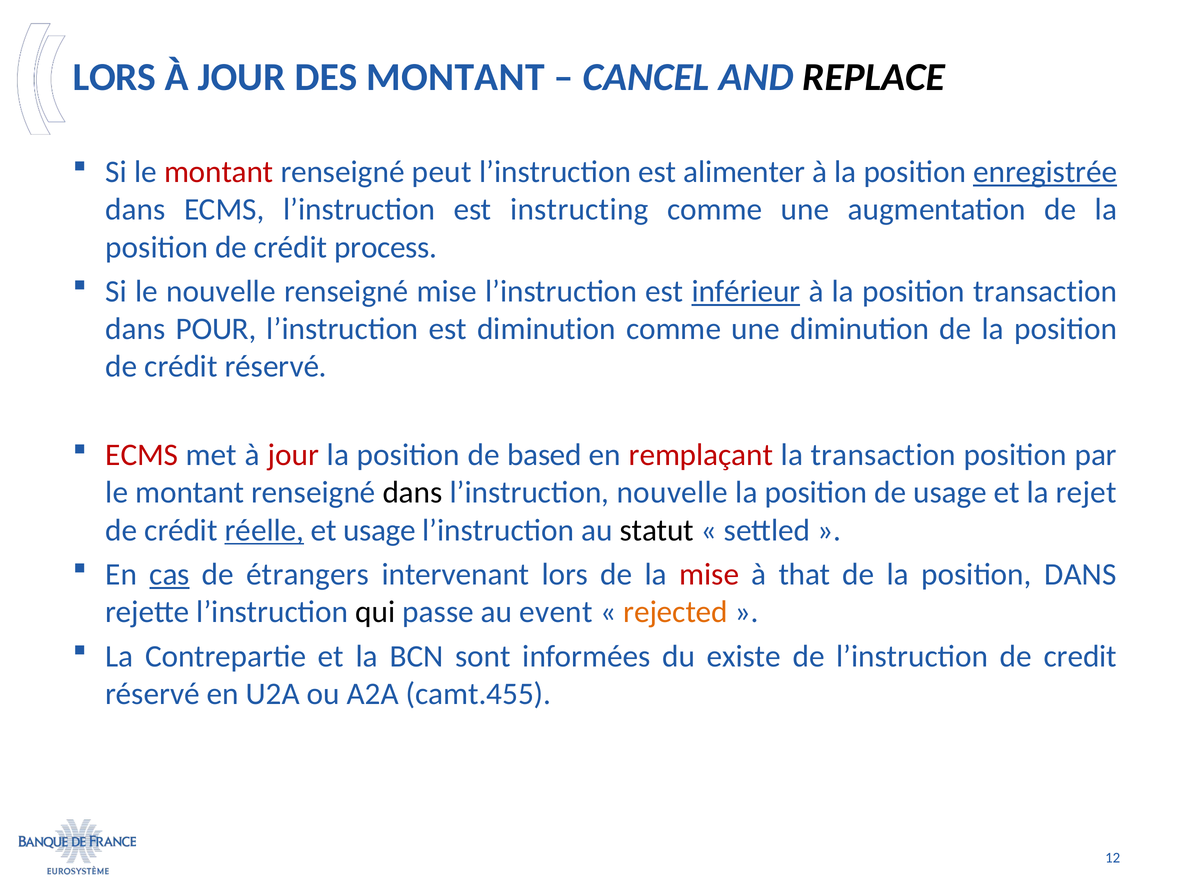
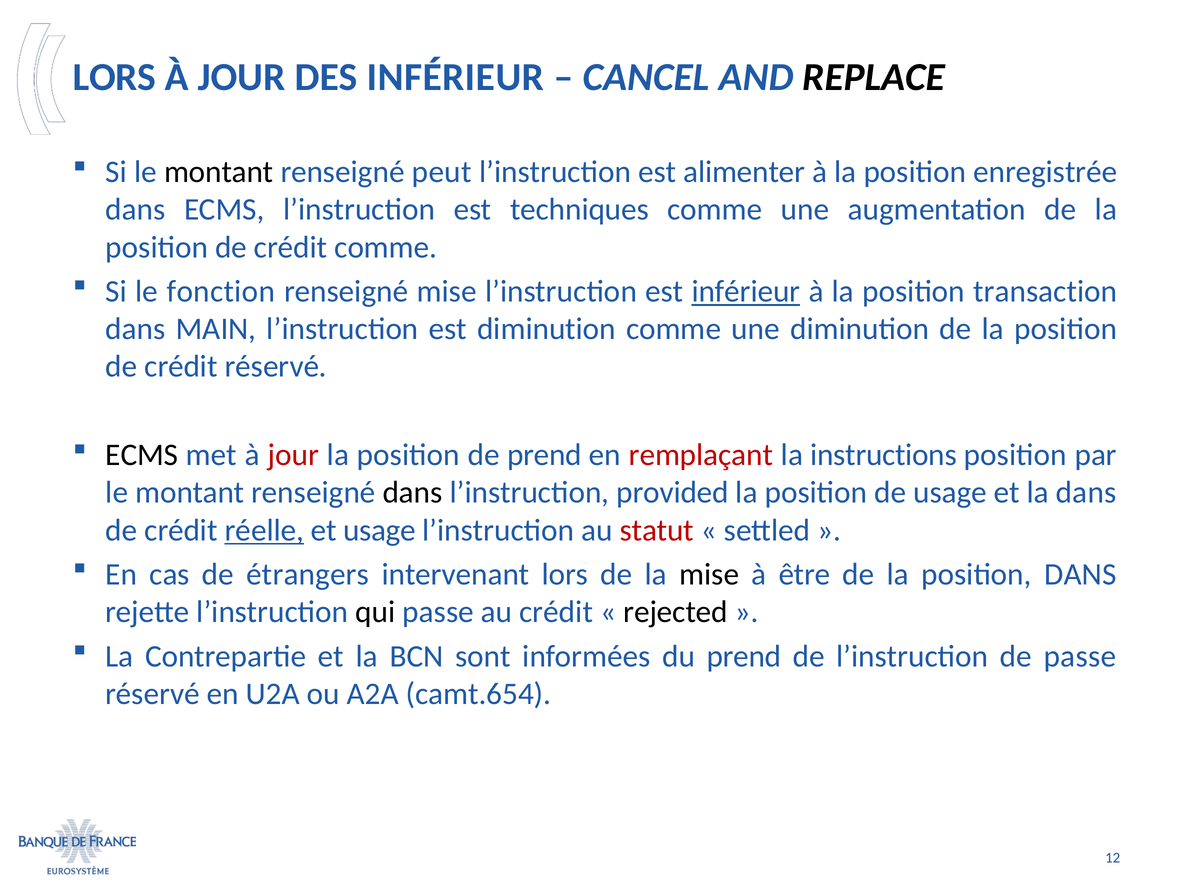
DES MONTANT: MONTANT -> INFÉRIEUR (455, 77)
montant colour: red -> black (219, 172)
enregistrée underline: present -> none (1045, 172)
instructing: instructing -> techniques (580, 210)
crédit process: process -> comme (386, 247)
le nouvelle: nouvelle -> fonction (221, 291)
POUR: POUR -> MAIN (216, 329)
ECMS colour: red -> black (142, 455)
de based: based -> prend (544, 455)
la transaction: transaction -> instructions (884, 455)
l’instruction nouvelle: nouvelle -> provided (673, 493)
la rejet: rejet -> dans (1086, 493)
statut colour: black -> red (657, 530)
cas underline: present -> none (170, 574)
mise colour: red -> black (709, 574)
that: that -> être (805, 574)
au event: event -> crédit (556, 612)
rejected colour: orange -> black (676, 612)
du existe: existe -> prend (744, 656)
de credit: credit -> passe (1080, 656)
camt.455: camt.455 -> camt.654 (478, 694)
